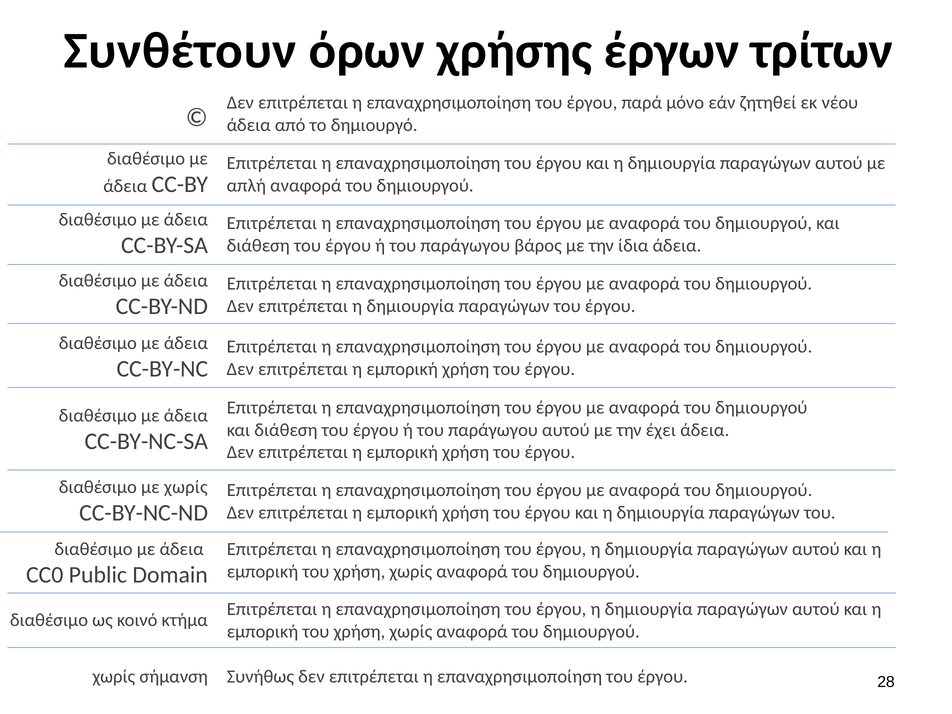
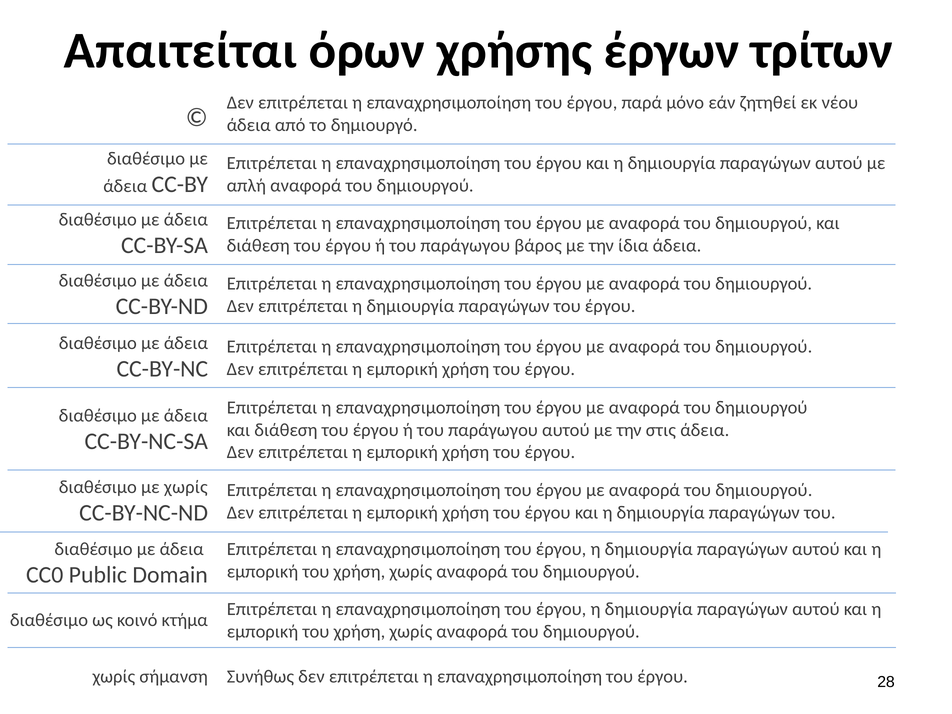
Συνθέτουν: Συνθέτουν -> Απαιτείται (180, 51)
έχει: έχει -> στις (661, 430)
